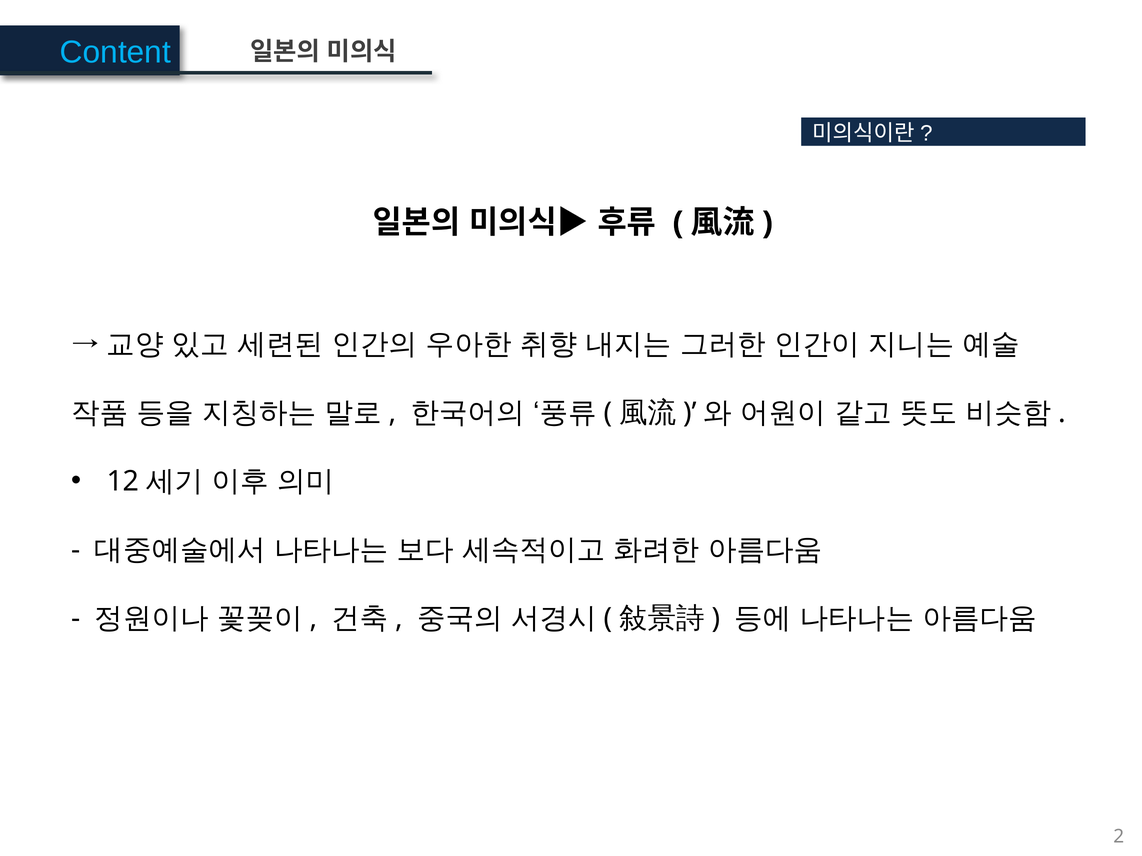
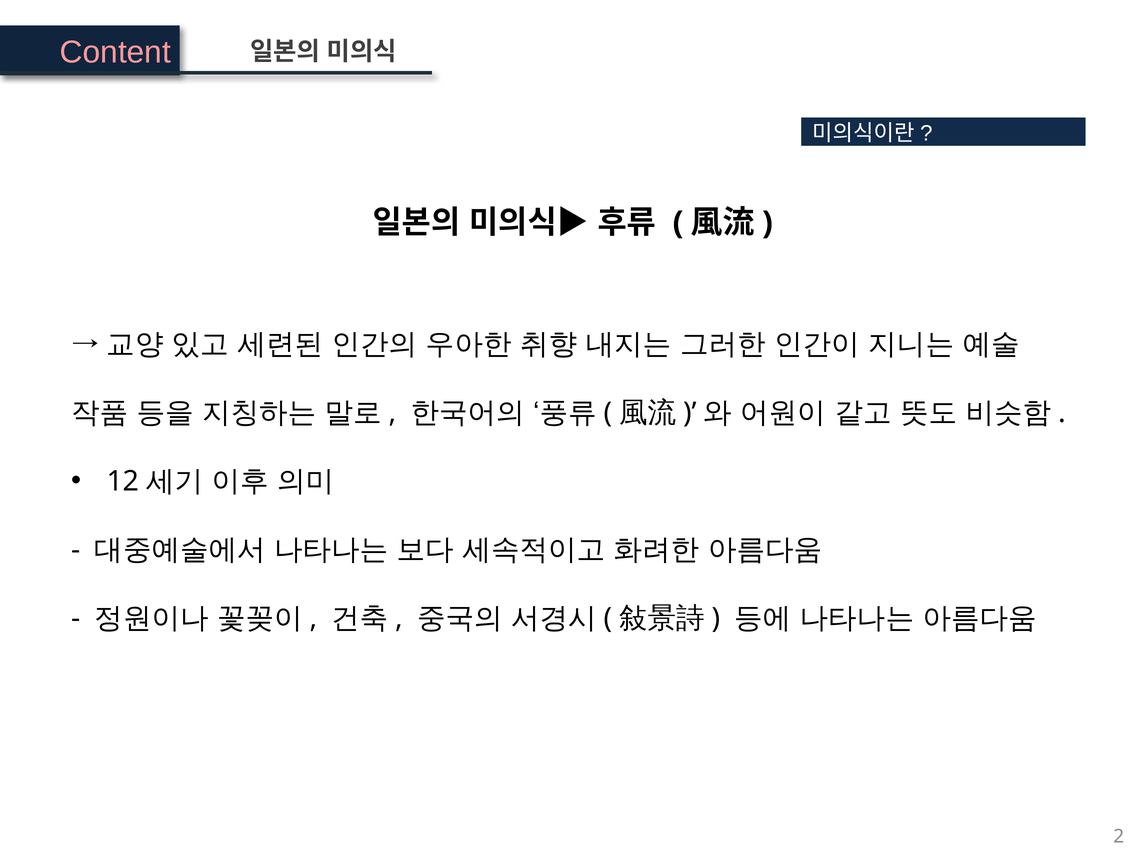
Content colour: light blue -> pink (115, 52)
